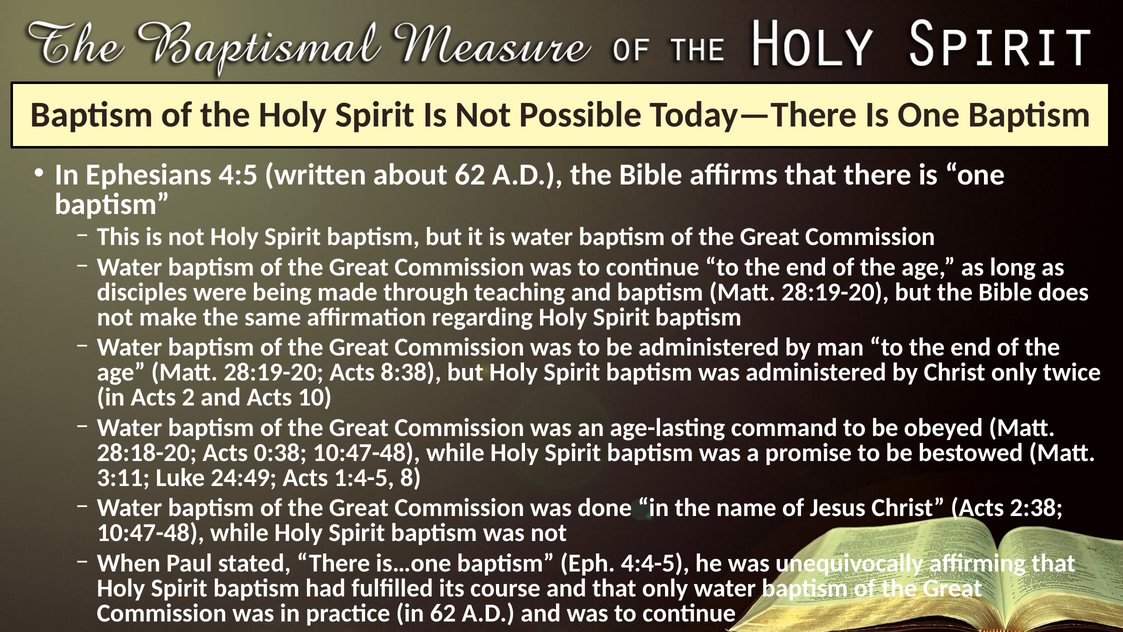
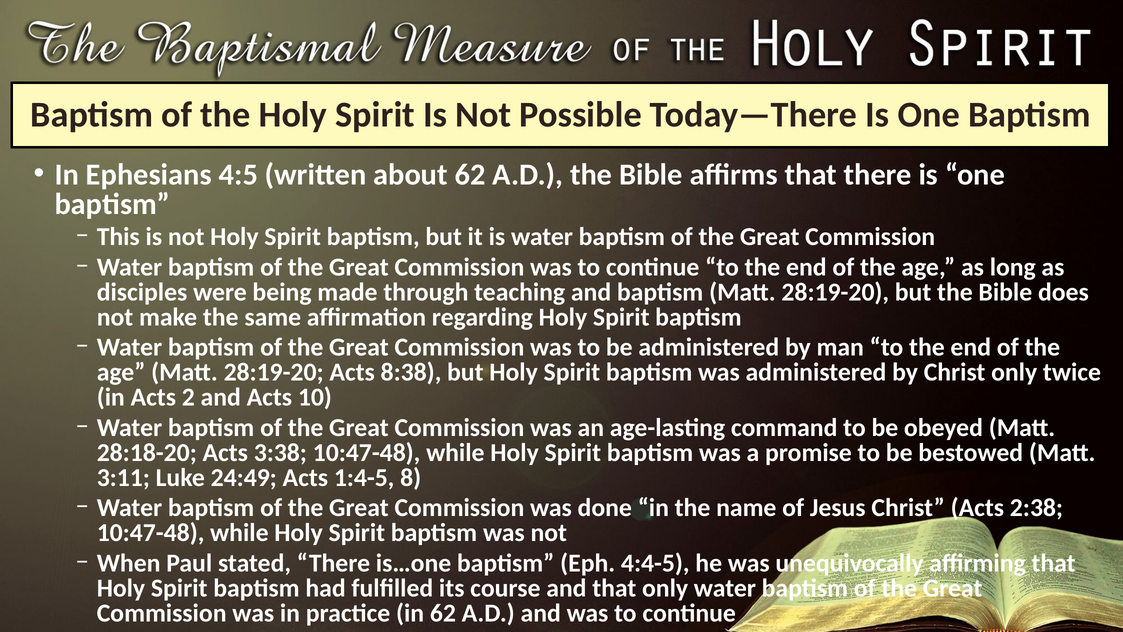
0:38: 0:38 -> 3:38 (280, 452)
